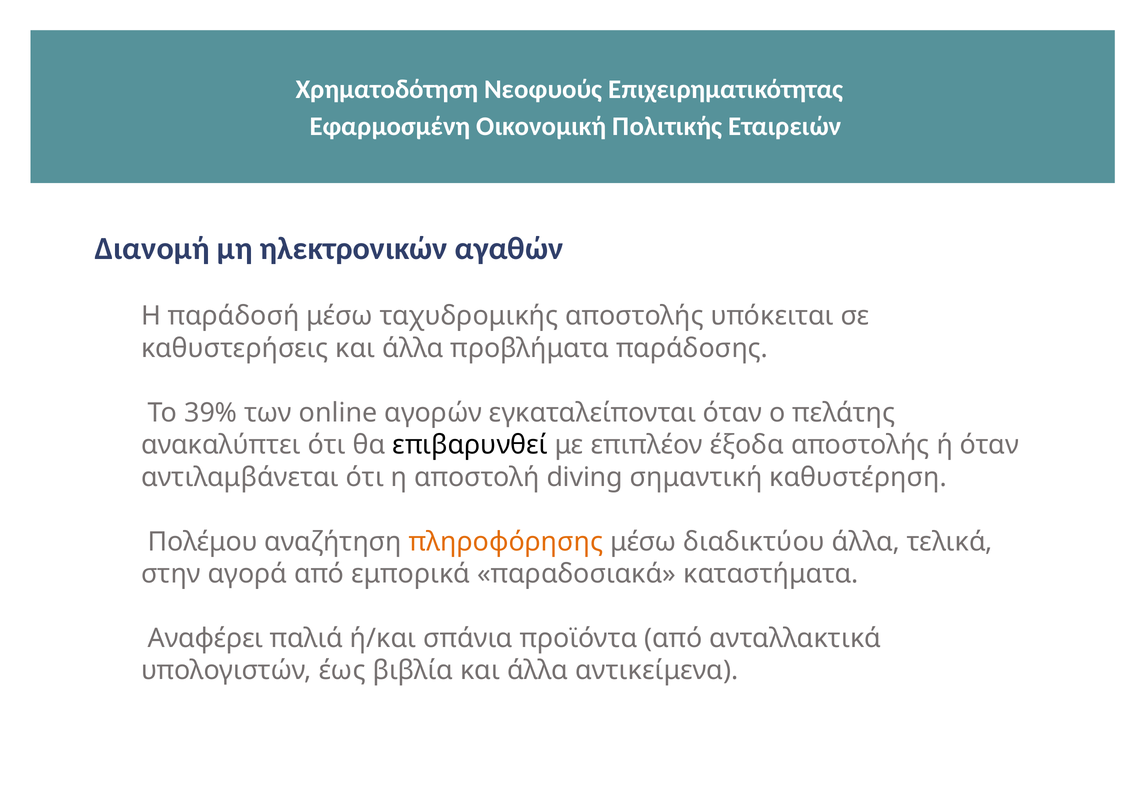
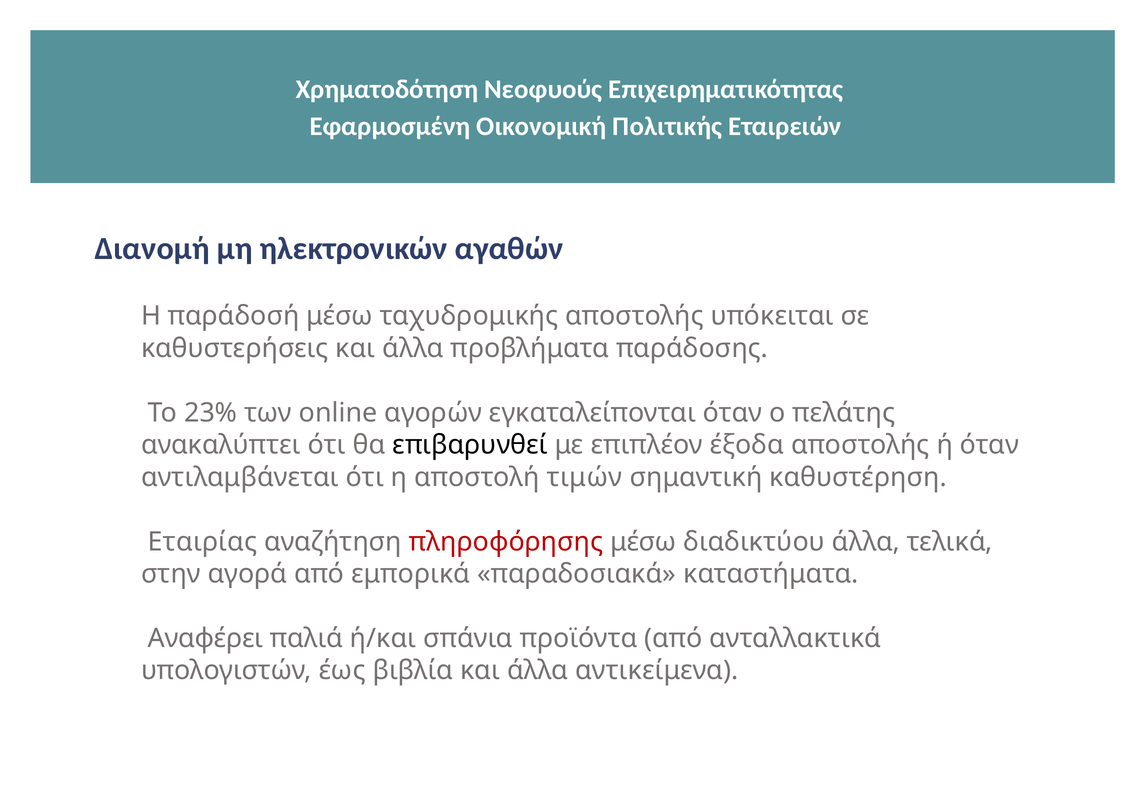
39%: 39% -> 23% (211, 413)
diving: diving -> τιμών (585, 477)
Πολέμου: Πολέμου -> Εταιρίας (203, 542)
πληροφόρησης colour: orange -> red (506, 542)
